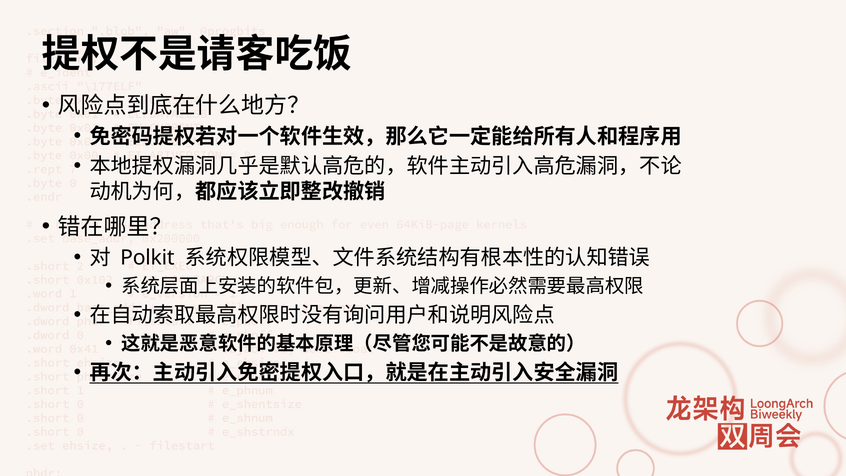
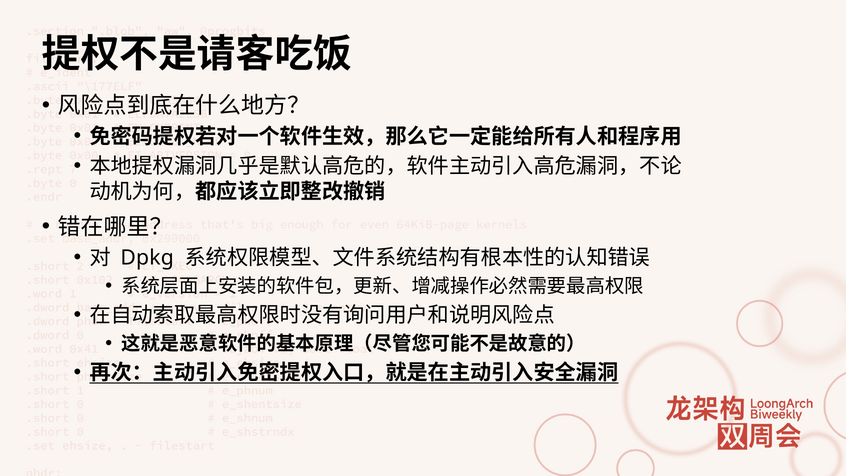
Polkit: Polkit -> Dpkg (147, 258)
